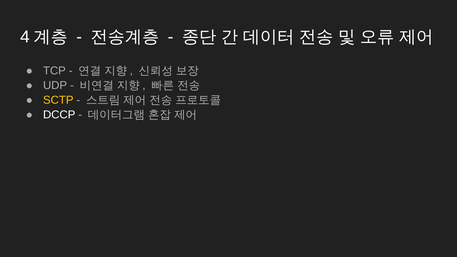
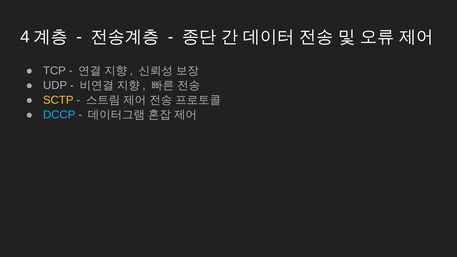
DCCP colour: white -> light blue (59, 115)
